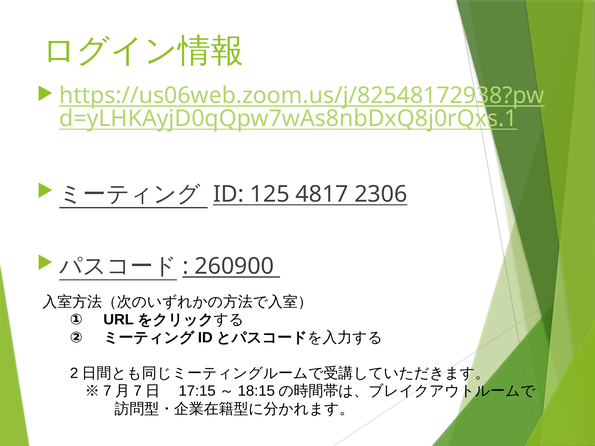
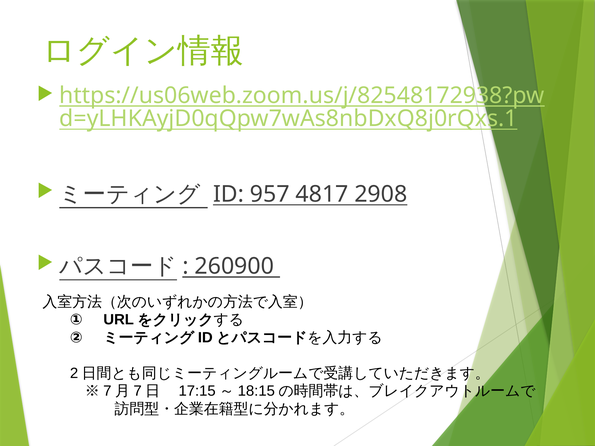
125: 125 -> 957 (270, 194)
2306: 2306 -> 2908 (381, 194)
